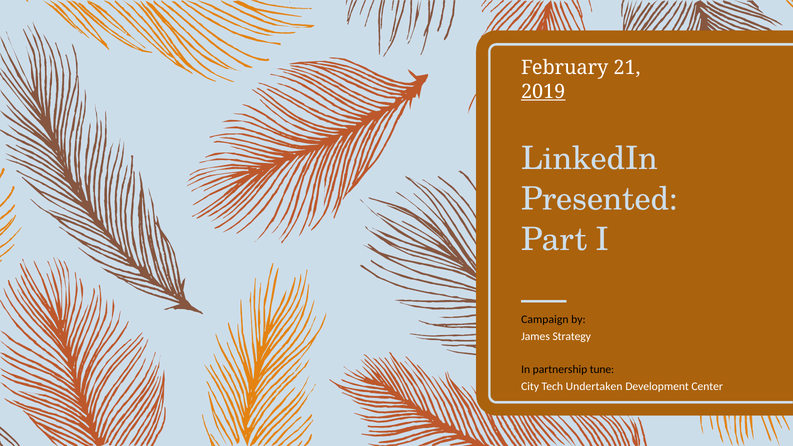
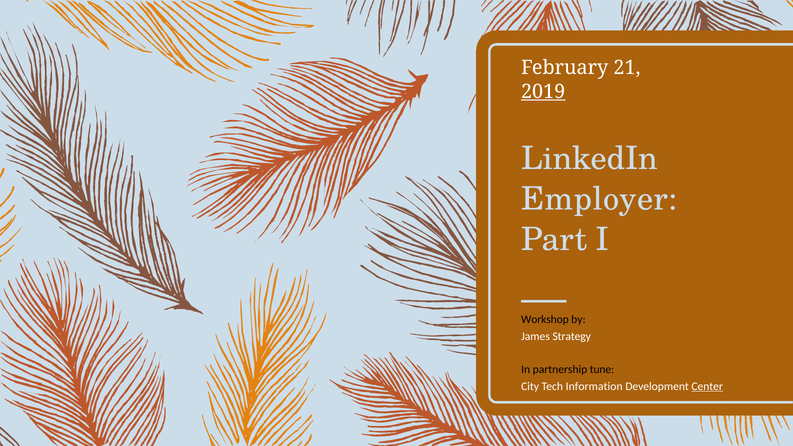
Presented: Presented -> Employer (599, 199)
Campaign: Campaign -> Workshop (545, 320)
Undertaken: Undertaken -> Information (594, 386)
Center underline: none -> present (707, 386)
